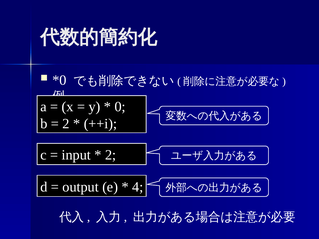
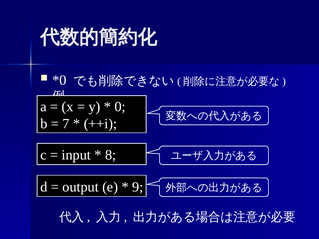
2: 2 -> 7 (66, 124)
2: 2 -> 8 (111, 155)
4: 4 -> 9 (138, 187)
